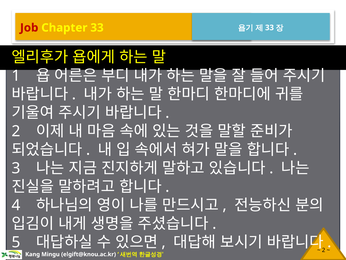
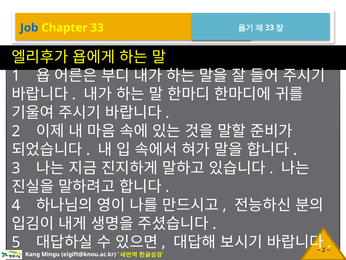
Job colour: red -> blue (29, 28)
